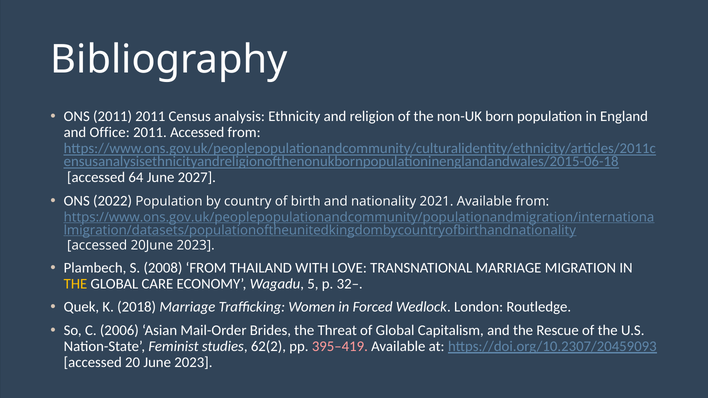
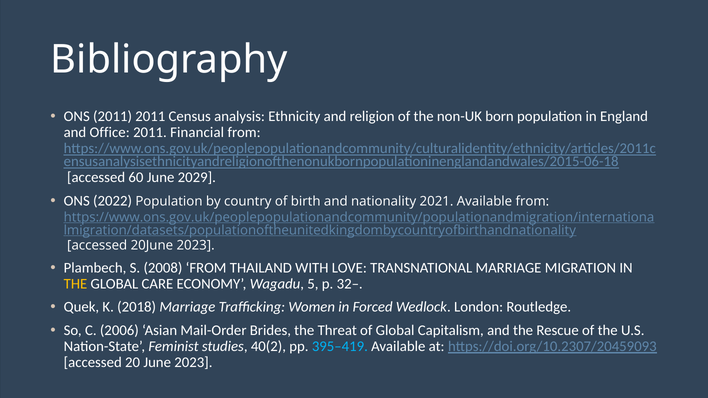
2011 Accessed: Accessed -> Financial (197, 133)
64: 64 -> 60 (136, 178)
2027: 2027 -> 2029 (197, 178)
62(2: 62(2 -> 40(2 (268, 347)
395–419 colour: pink -> light blue (340, 347)
